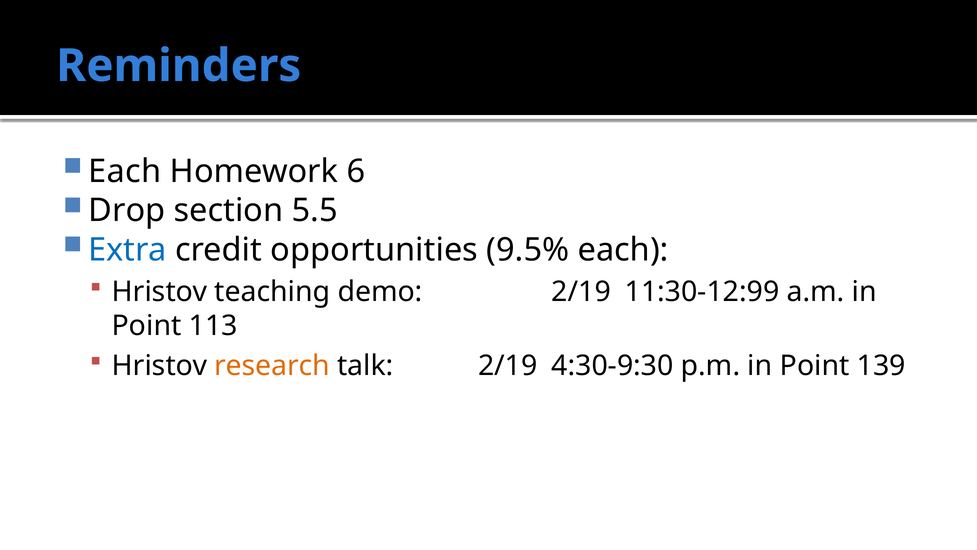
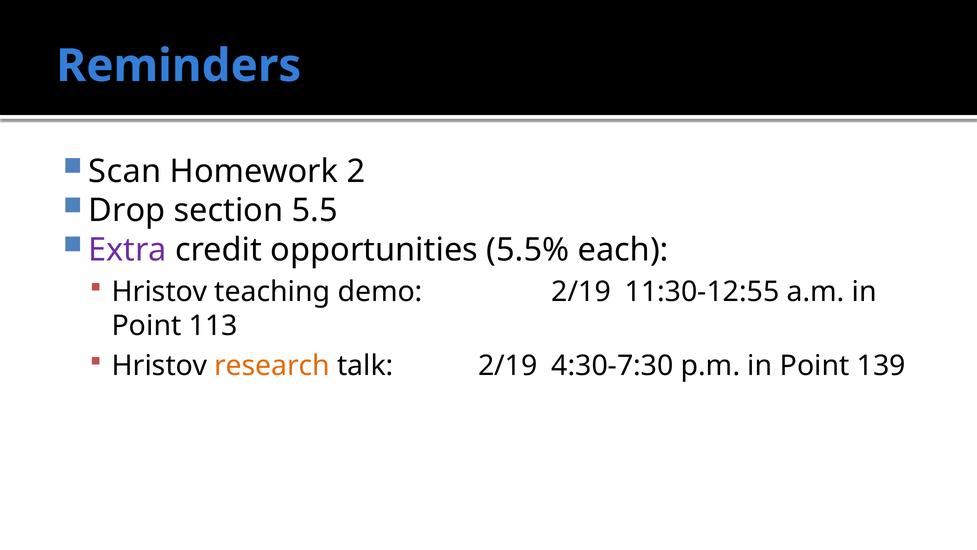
Each: Each -> Scan (125, 171)
6: 6 -> 2 (356, 171)
Extra colour: blue -> purple (128, 250)
9.5%: 9.5% -> 5.5% (528, 250)
11:30-12:99: 11:30-12:99 -> 11:30-12:55 (702, 292)
4:30-9:30: 4:30-9:30 -> 4:30-7:30 (613, 366)
